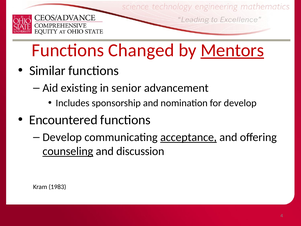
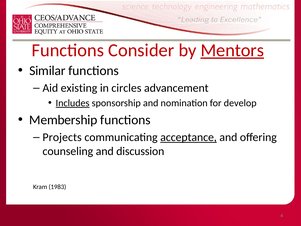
Changed: Changed -> Consider (141, 50)
senior: senior -> circles (126, 88)
Includes underline: none -> present (73, 103)
Encountered: Encountered -> Membership (63, 120)
Develop: Develop -> Projects (62, 137)
counseling underline: present -> none (68, 151)
